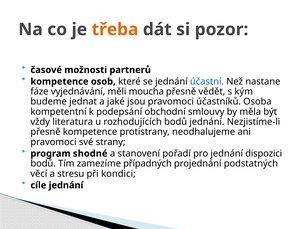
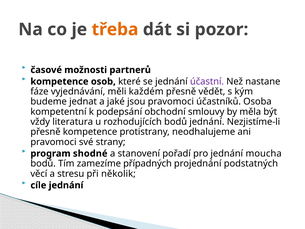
účastní colour: blue -> purple (207, 81)
moucha: moucha -> každém (146, 91)
dispozici: dispozici -> moucha (264, 153)
kondici: kondici -> několik (118, 174)
